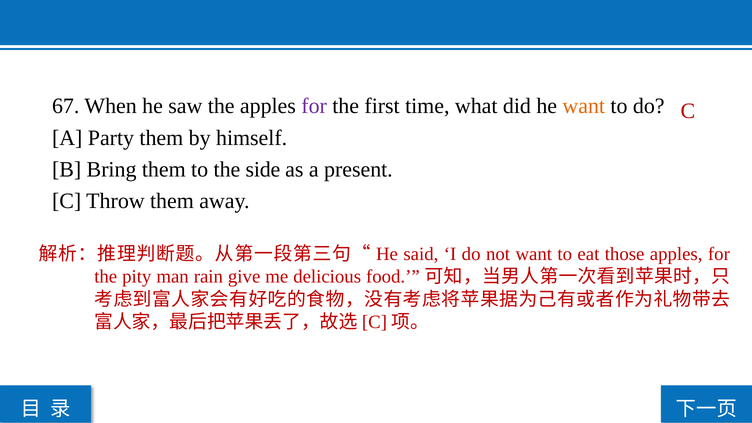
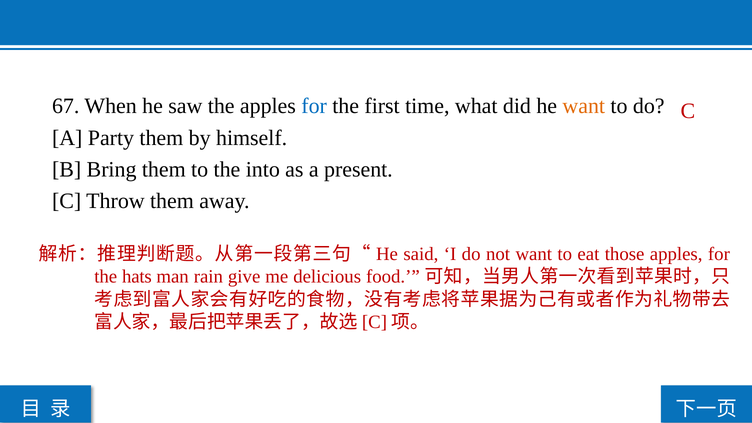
for colour: purple -> blue (314, 106)
side: side -> into (263, 169)
pity: pity -> hats (137, 277)
